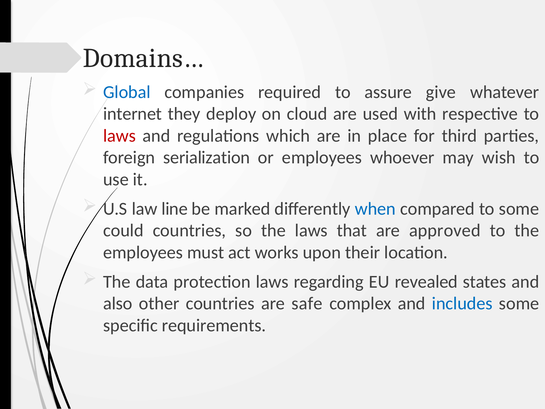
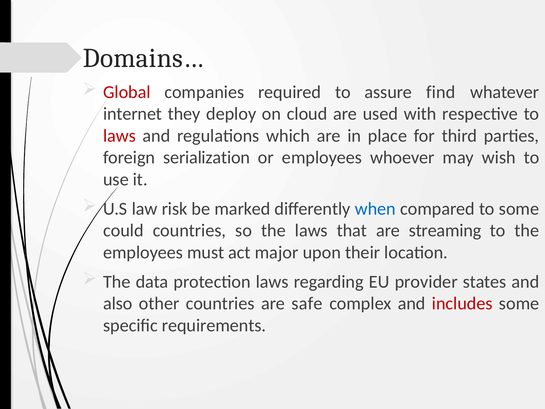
Global colour: blue -> red (127, 92)
give: give -> find (441, 92)
line: line -> risk (174, 209)
approved: approved -> streaming (445, 230)
works: works -> major (277, 252)
revealed: revealed -> provider (426, 282)
includes colour: blue -> red (462, 303)
